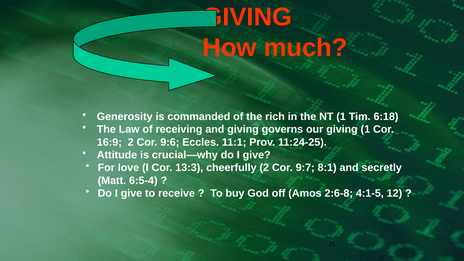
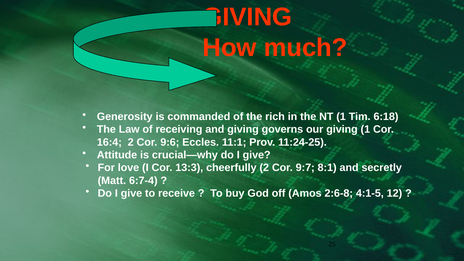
16:9: 16:9 -> 16:4 (109, 142)
6:5-4: 6:5-4 -> 6:7-4 (143, 181)
